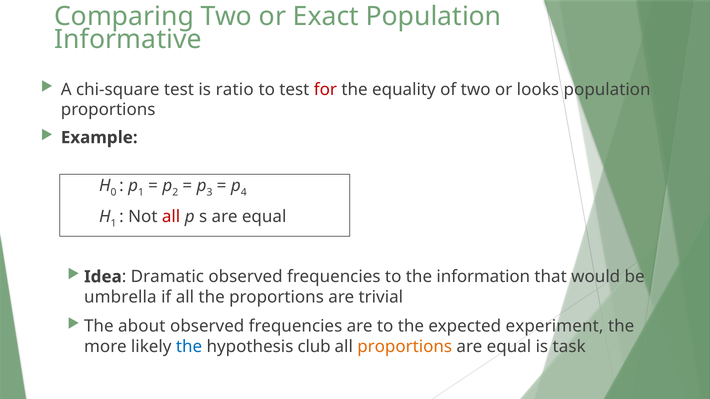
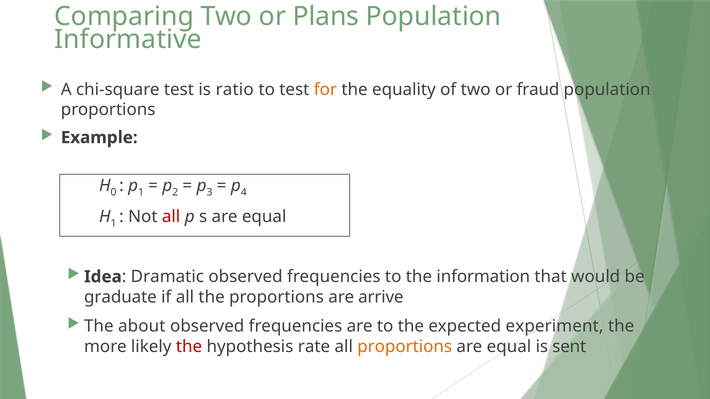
Exact: Exact -> Plans (326, 17)
for colour: red -> orange (325, 89)
looks: looks -> fraud (538, 89)
umbrella: umbrella -> graduate (120, 297)
trivial: trivial -> arrive (381, 297)
the colour: blue -> red (189, 347)
club: club -> rate (314, 347)
task: task -> sent (569, 347)
